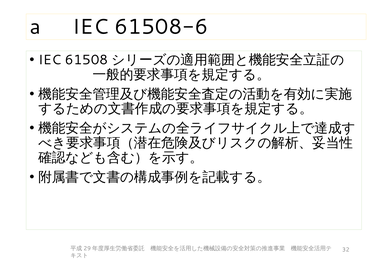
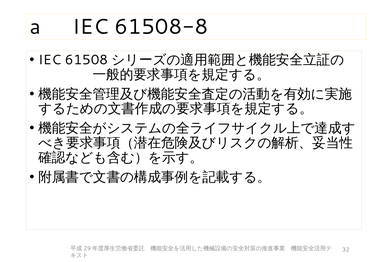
61508-6: 61508-6 -> 61508-8 (161, 27)
